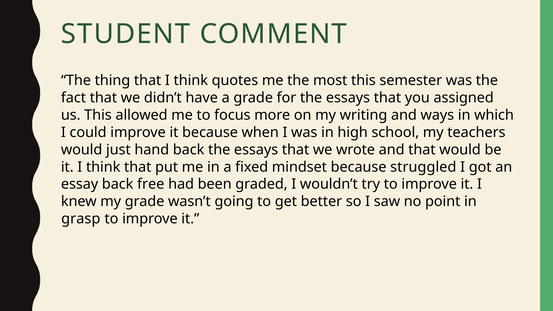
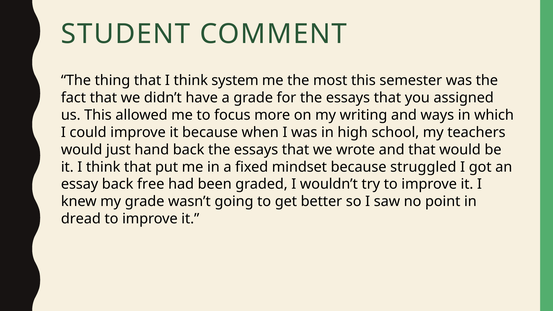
quotes: quotes -> system (235, 81)
grasp: grasp -> dread (81, 219)
